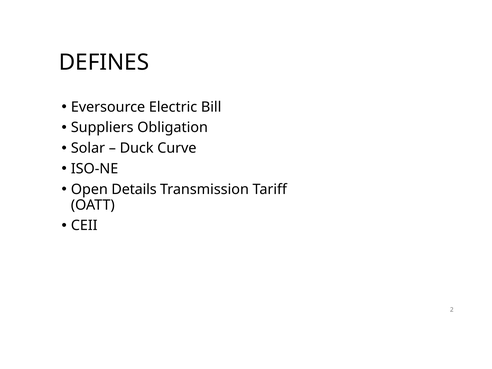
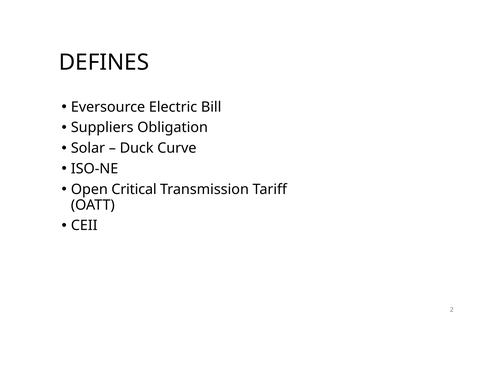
Details: Details -> Critical (134, 189)
